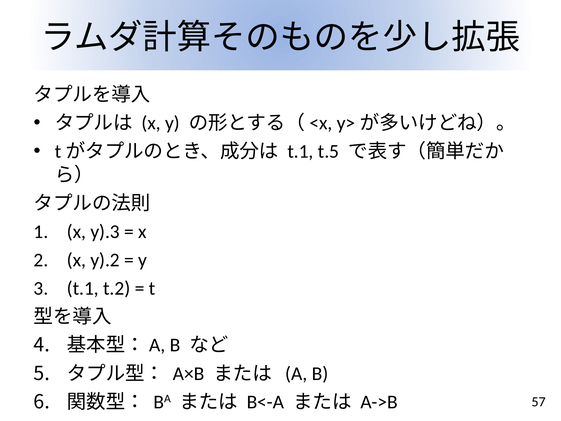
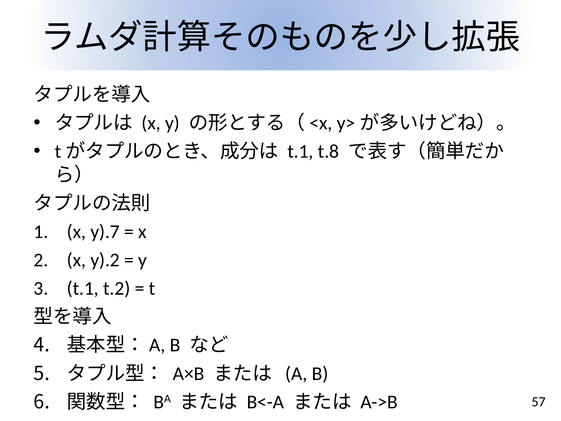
t.5: t.5 -> t.8 (328, 151)
y).3: y).3 -> y).7 (105, 232)
